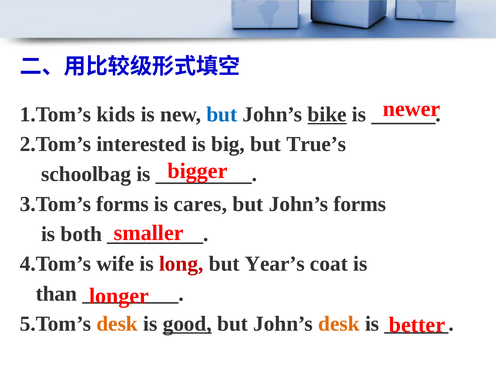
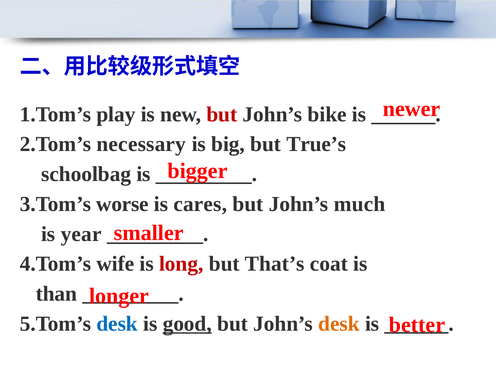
kids: kids -> play (116, 114)
but colour: blue -> red (222, 114)
bike underline: present -> none (327, 114)
interested: interested -> necessary (141, 144)
3.Tom’s forms: forms -> worse (123, 204)
John’s forms: forms -> much (360, 204)
both: both -> year (81, 234)
Year’s: Year’s -> That’s (275, 264)
desk colour: orange -> blue (117, 324)
